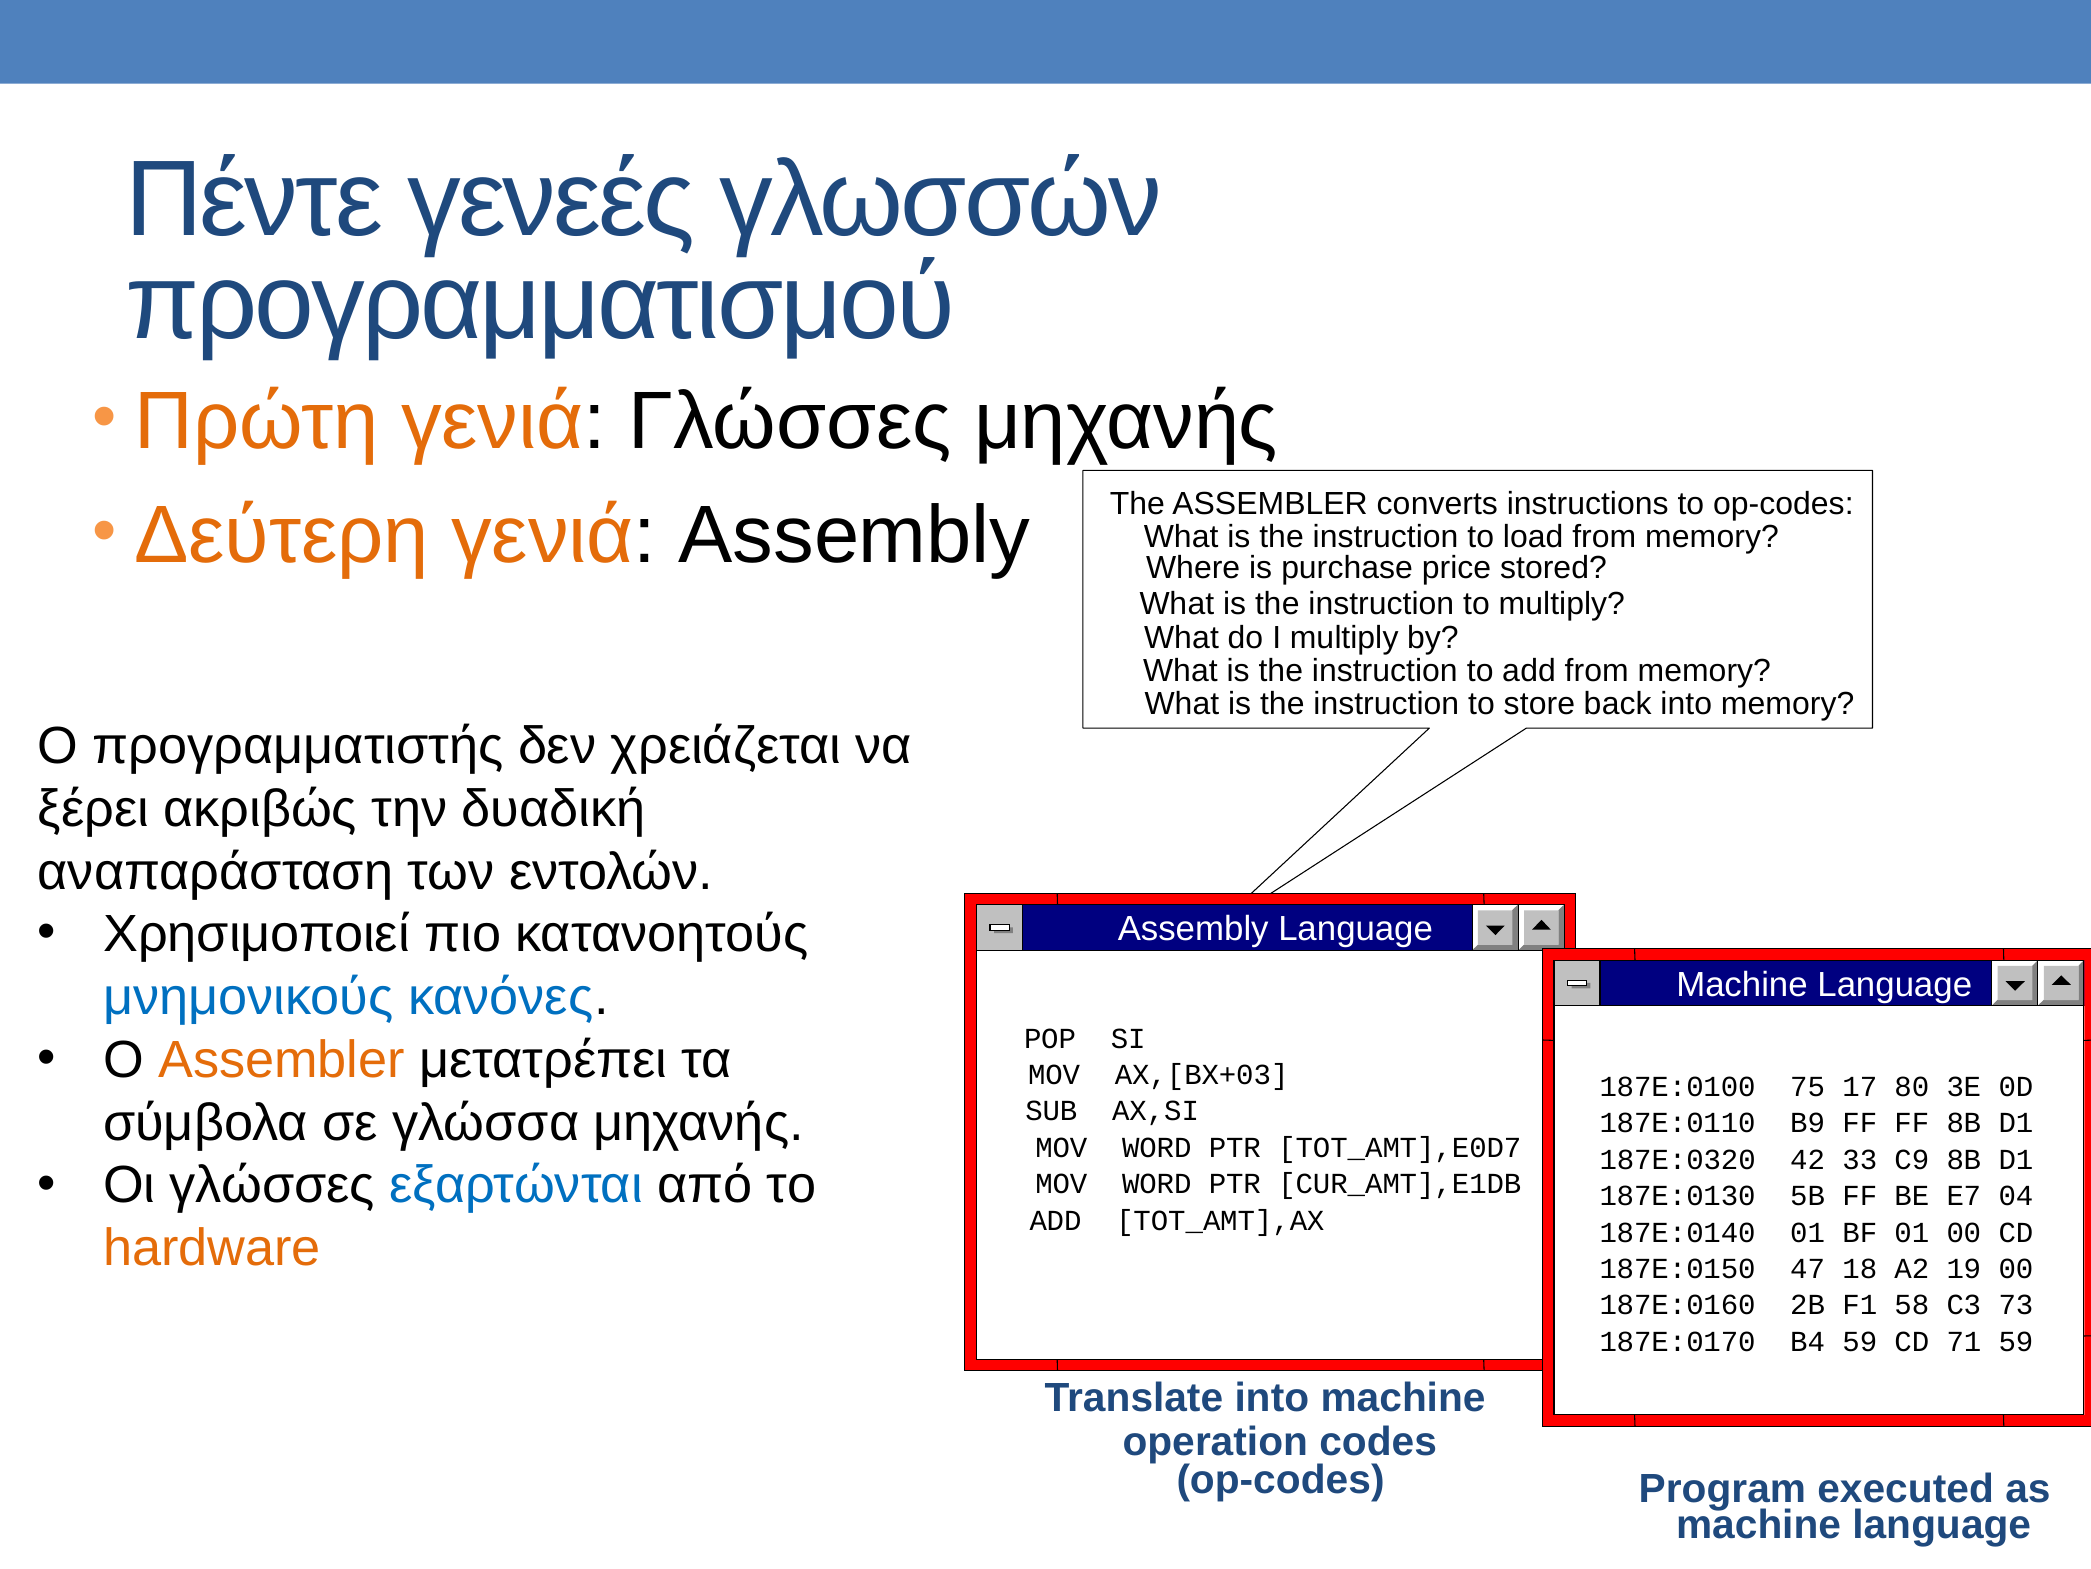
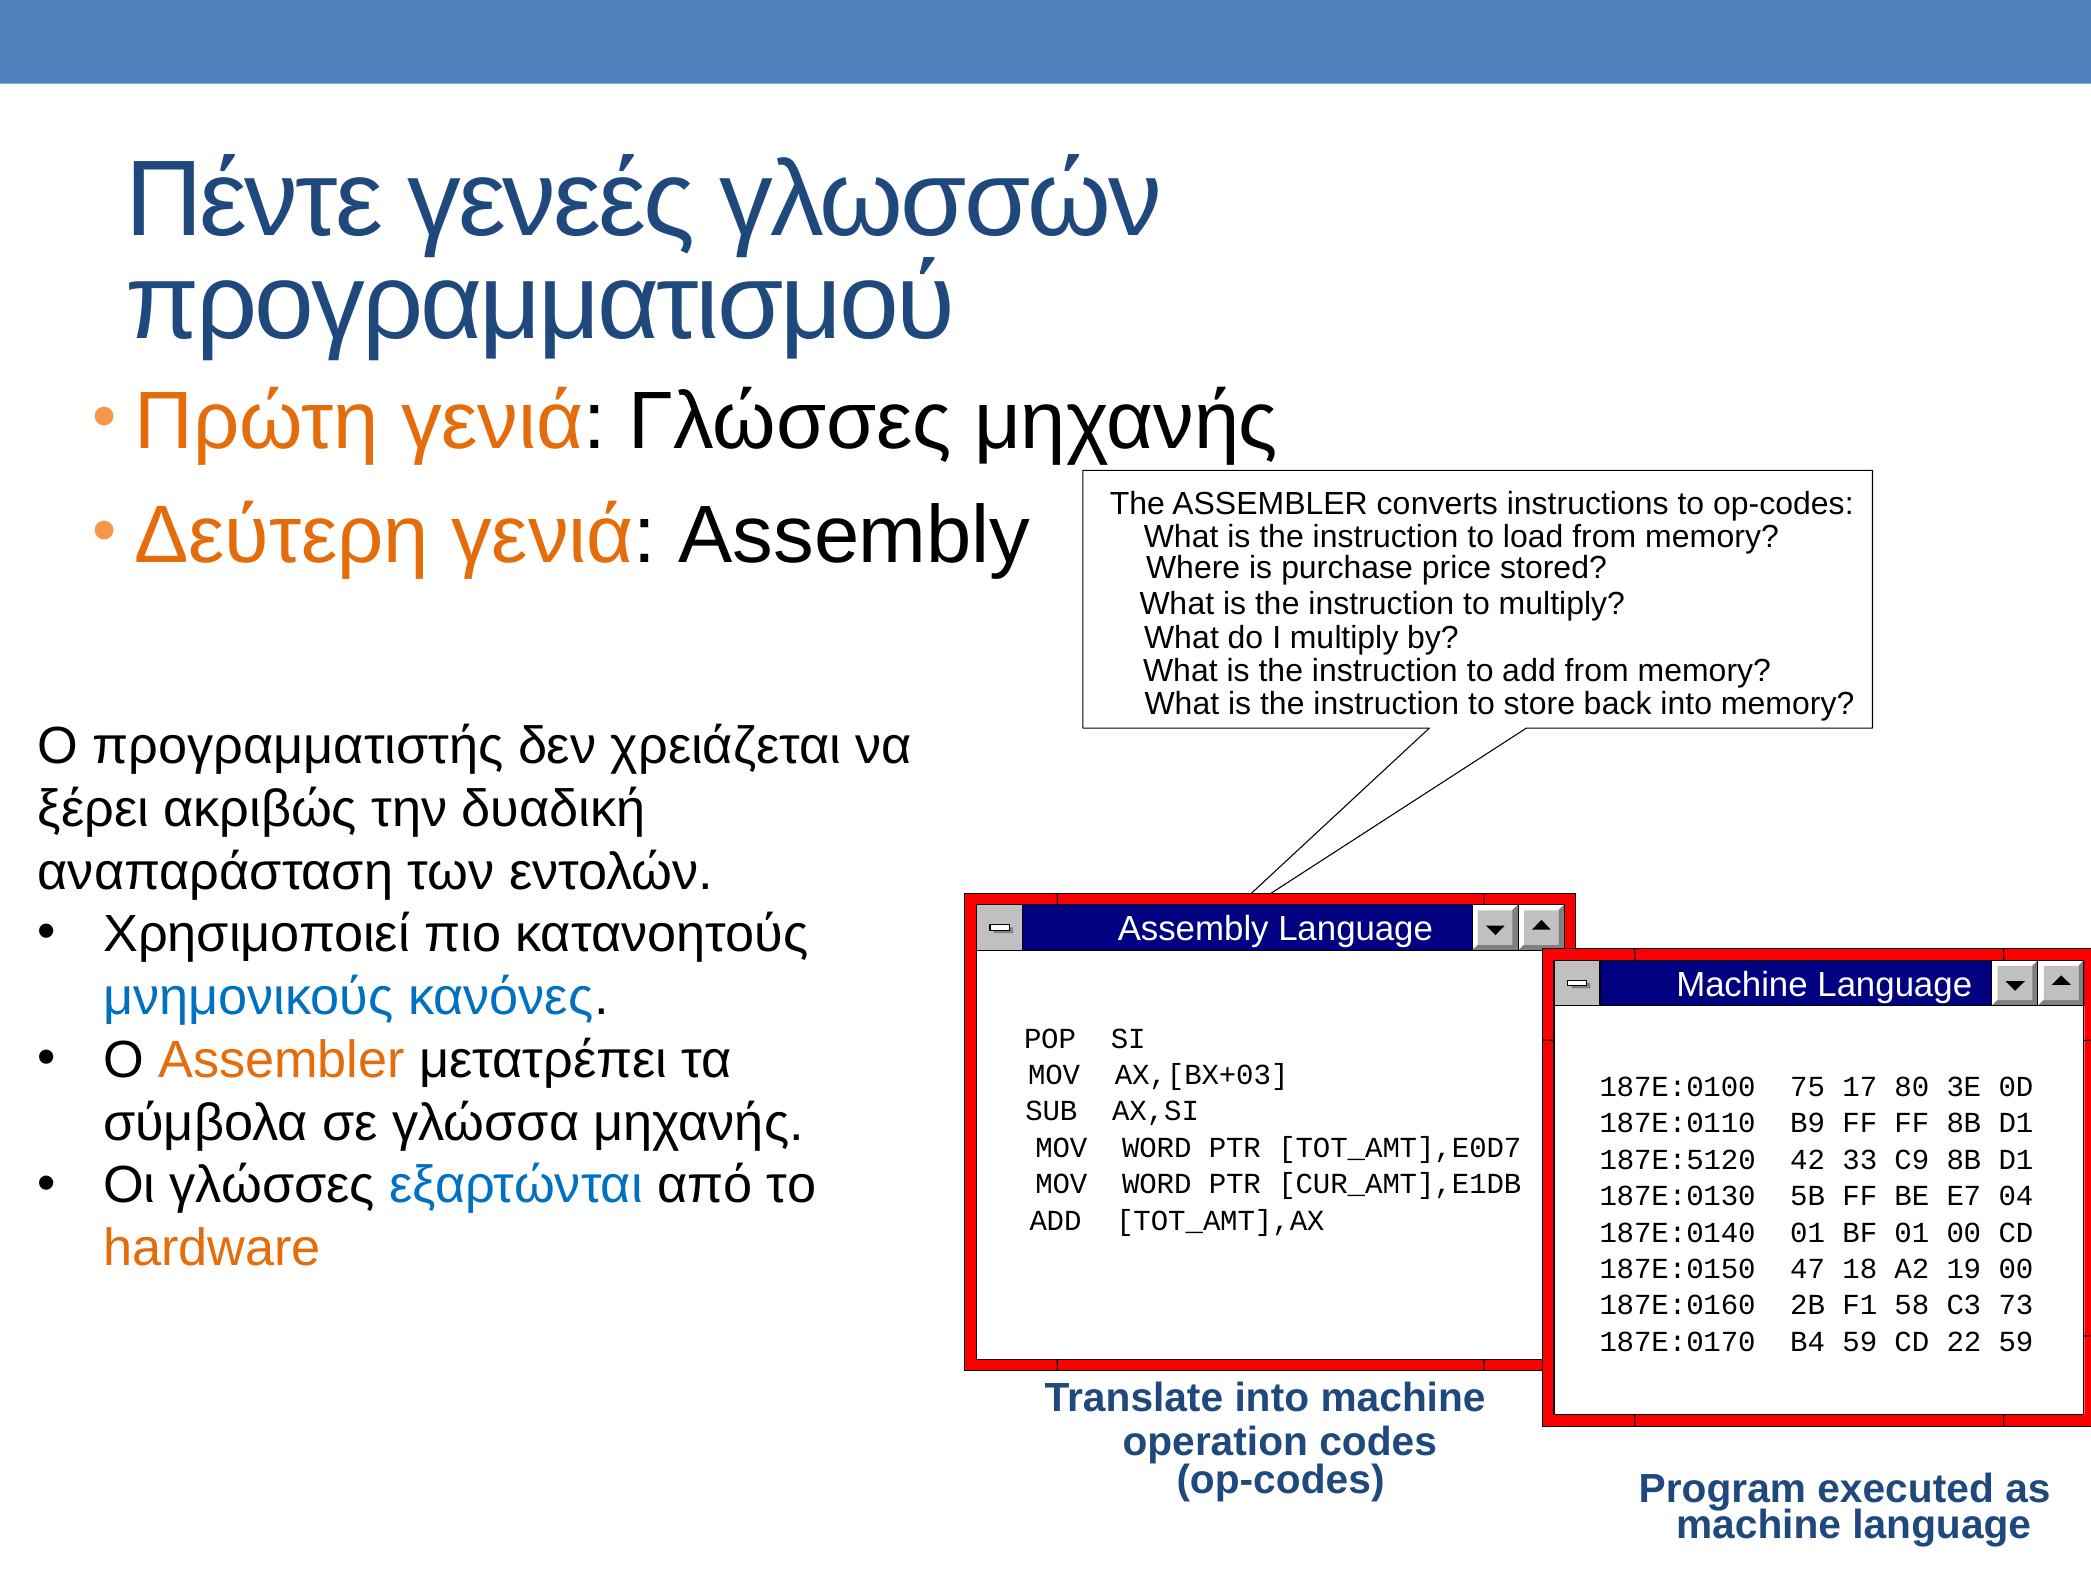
187E:0320: 187E:0320 -> 187E:5120 (1678, 1159)
71: 71 -> 22 (1964, 1341)
